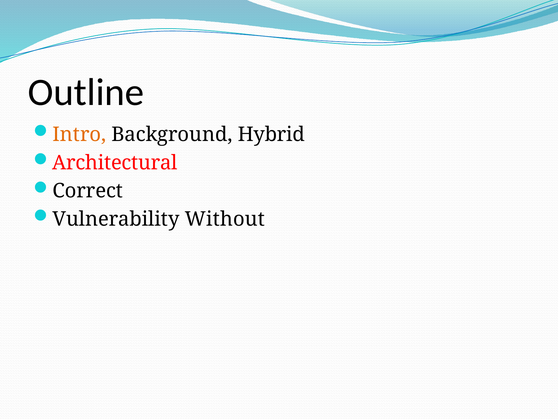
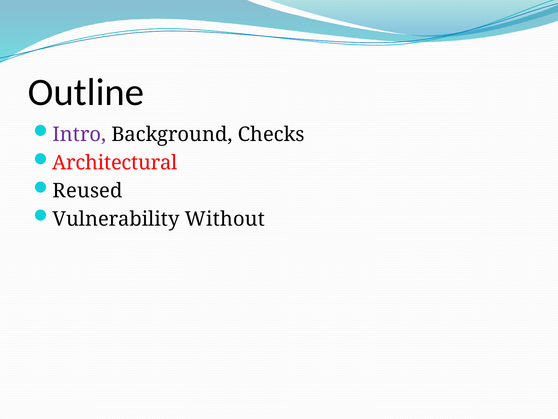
Intro colour: orange -> purple (79, 134)
Hybrid: Hybrid -> Checks (271, 134)
Correct: Correct -> Reused (88, 191)
